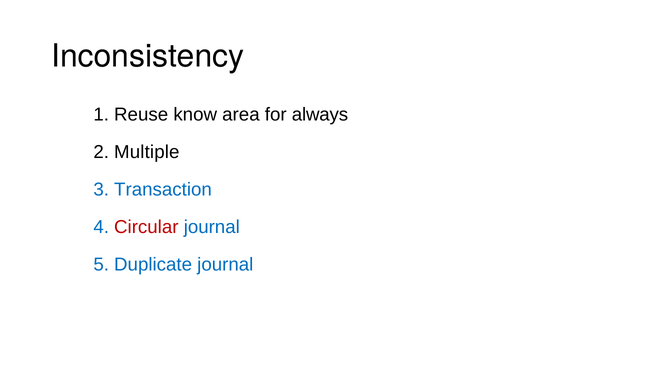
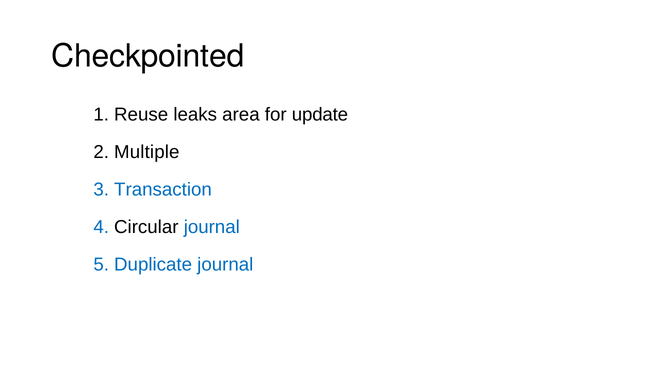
Inconsistency: Inconsistency -> Checkpointed (148, 56)
know: know -> leaks (195, 115)
always: always -> update (320, 115)
Circular colour: red -> black (146, 227)
